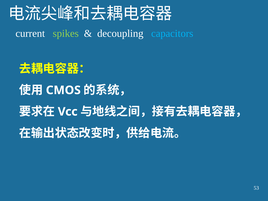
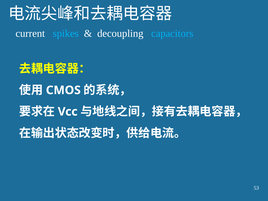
spikes colour: light green -> light blue (66, 33)
